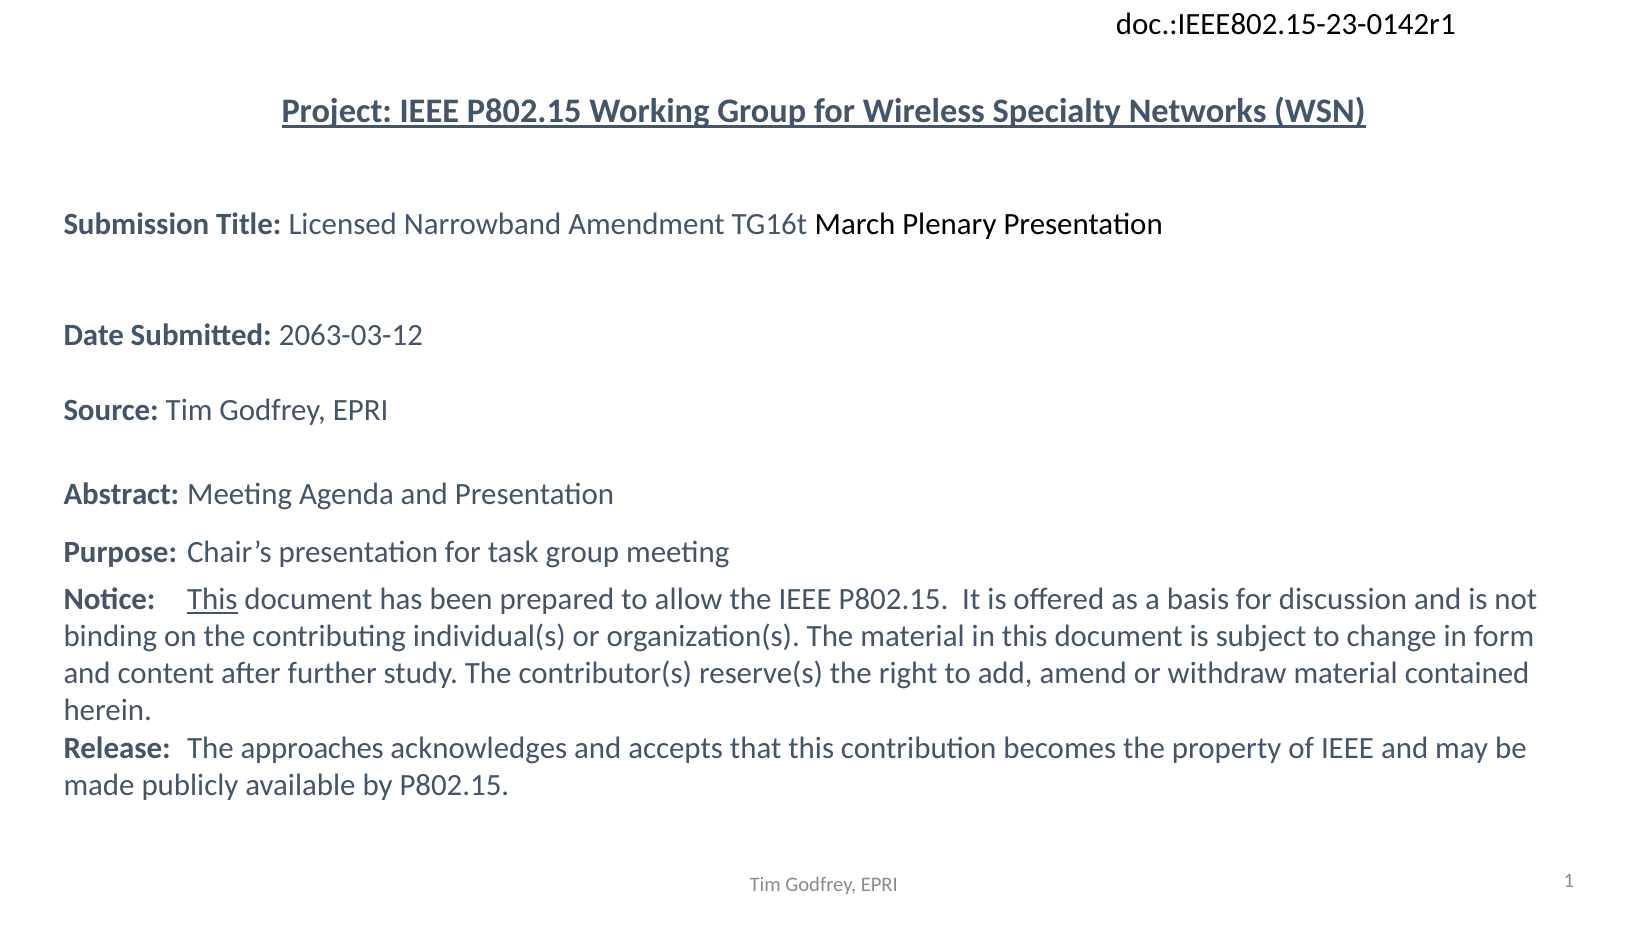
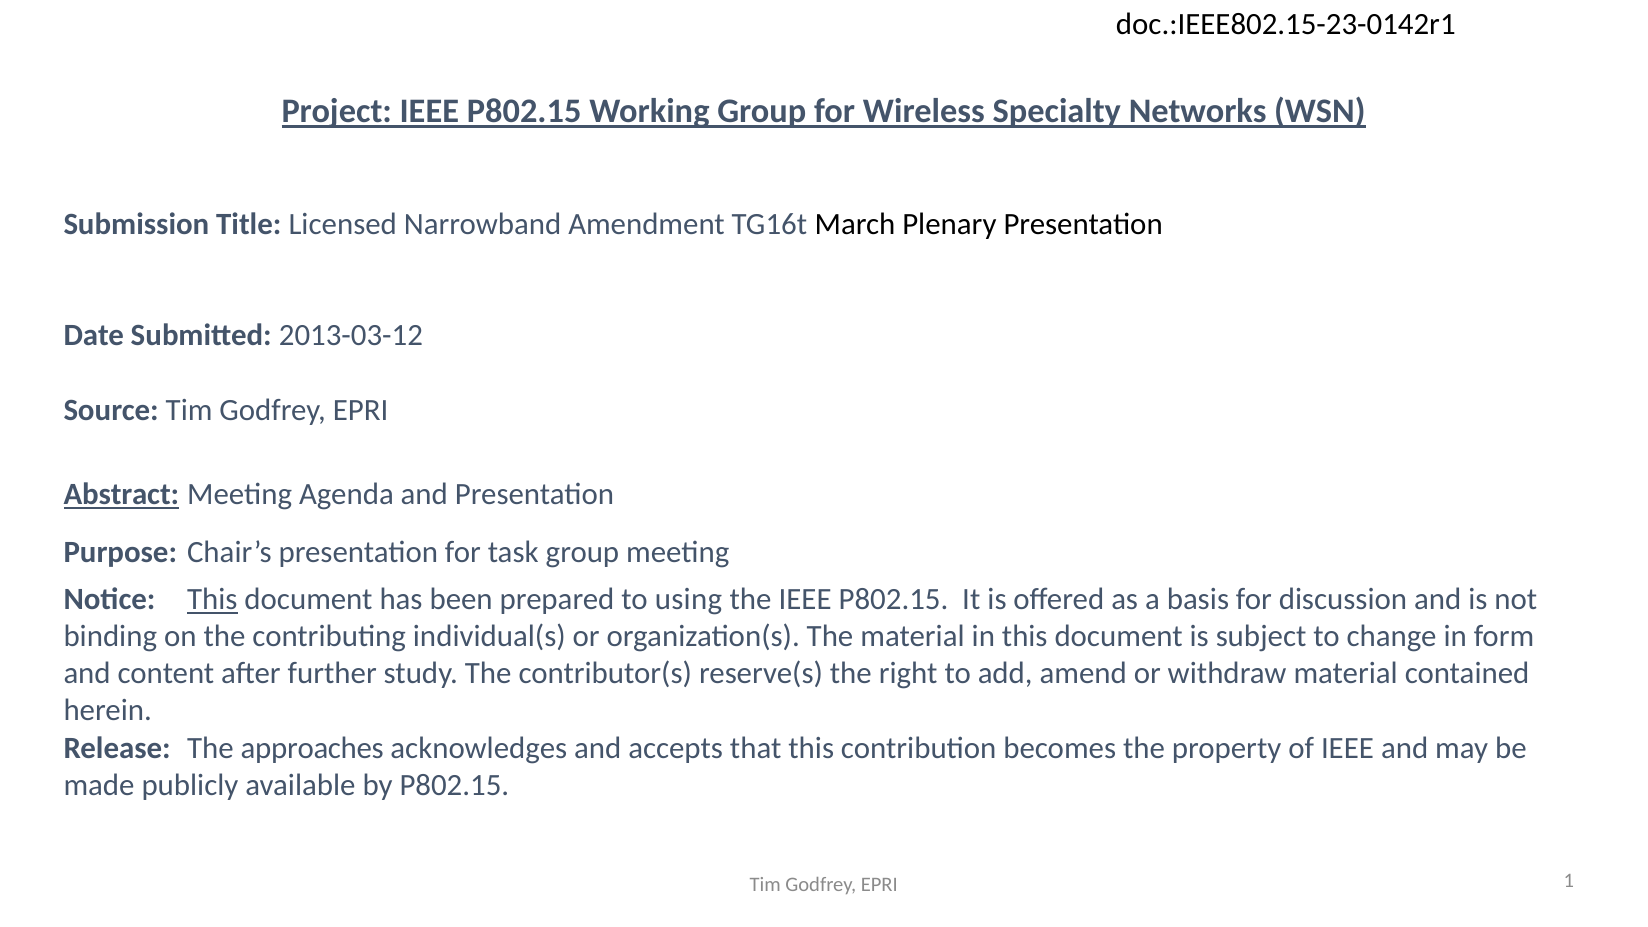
2063-03-12: 2063-03-12 -> 2013-03-12 (351, 336)
Abstract underline: none -> present (121, 494)
allow: allow -> using (689, 600)
